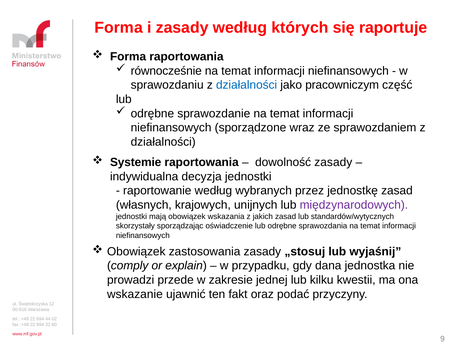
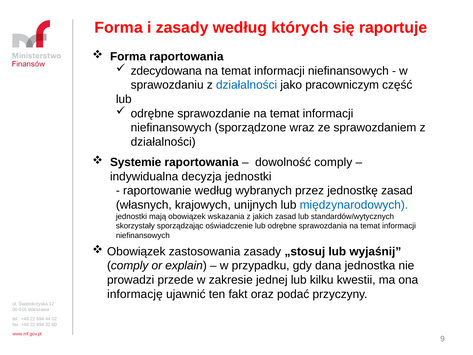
równocześnie: równocześnie -> zdecydowana (166, 71)
dowolność zasady: zasady -> comply (333, 162)
międzynarodowych colour: purple -> blue (354, 205)
wskazanie: wskazanie -> informację (135, 294)
